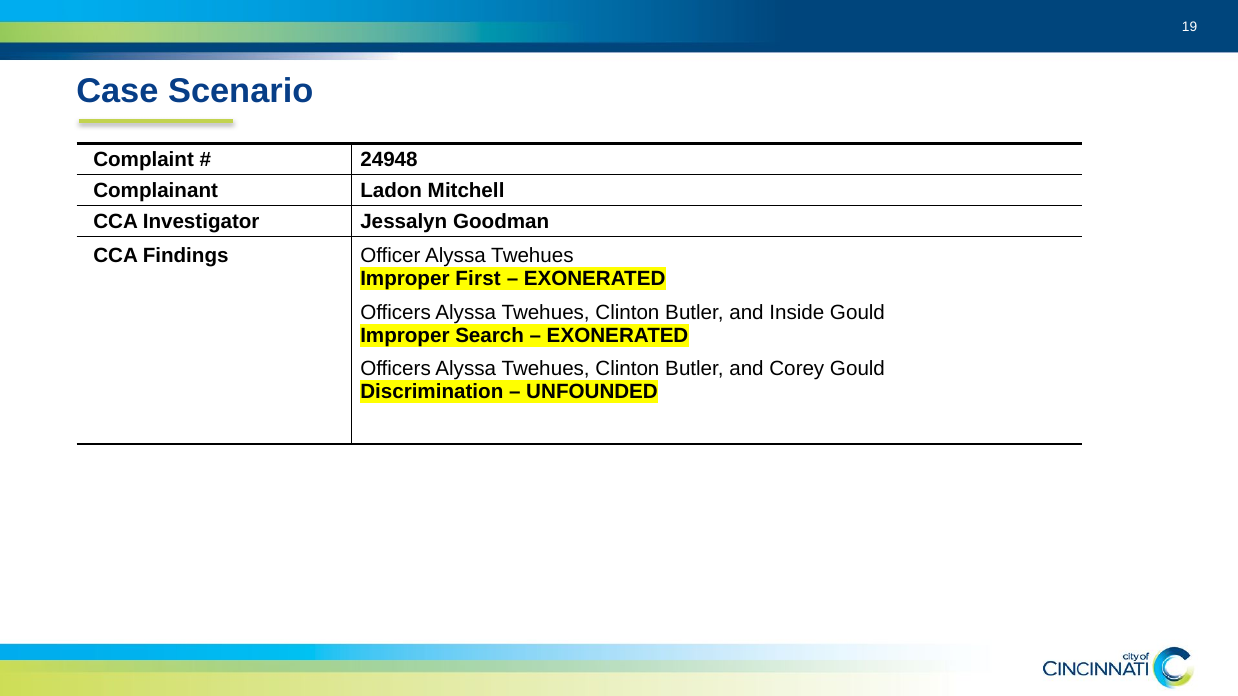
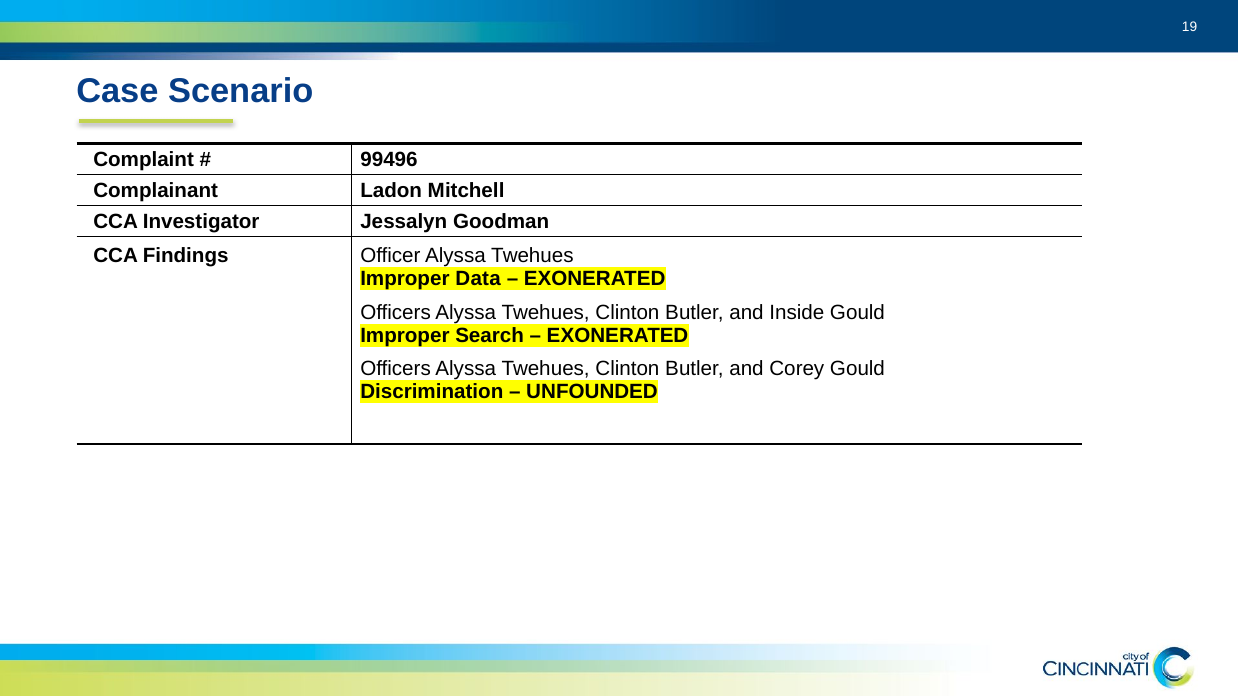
24948: 24948 -> 99496 (389, 159)
First: First -> Data (478, 279)
